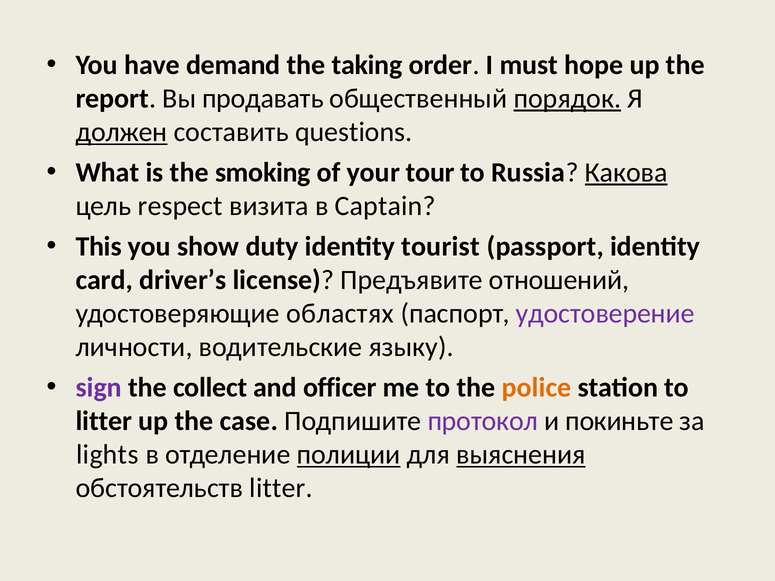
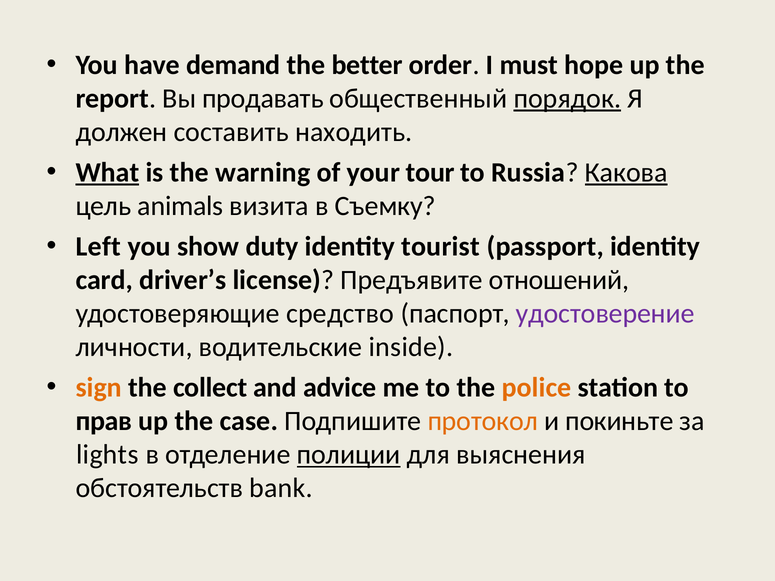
taking: taking -> better (367, 65)
должен underline: present -> none (122, 132)
questions: questions -> находить (354, 132)
What underline: none -> present (107, 173)
smoking: smoking -> warning (263, 173)
respect: respect -> animals (180, 206)
Captain: Captain -> Съемку (385, 206)
This: This -> Left (98, 247)
областях: областях -> средство (340, 314)
языку: языку -> inside (411, 347)
sign colour: purple -> orange (99, 388)
officer: officer -> advice (340, 388)
litter: litter -> прав (104, 421)
протокол colour: purple -> orange (483, 421)
выяснения underline: present -> none (521, 455)
обстоятельств litter: litter -> bank (281, 488)
